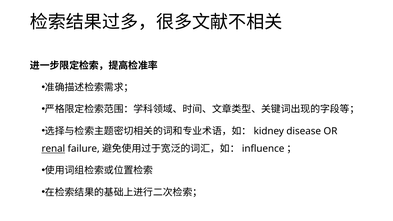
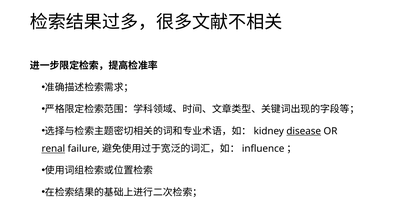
disease underline: none -> present (304, 131)
